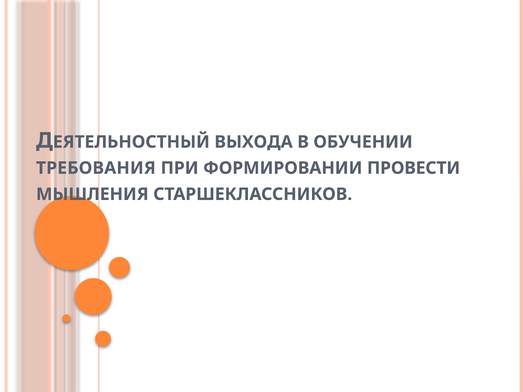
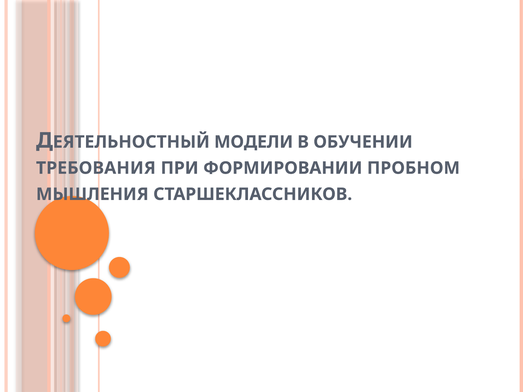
ВЫХОДА: ВЫХОДА -> МОДЕЛИ (254, 142)
ПРОВЕСТИ: ПРОВЕСТИ -> ПРОБНОМ (413, 168)
